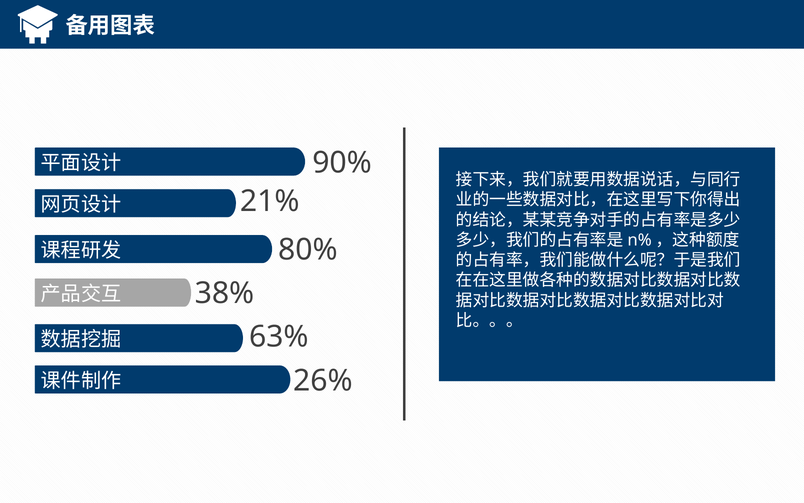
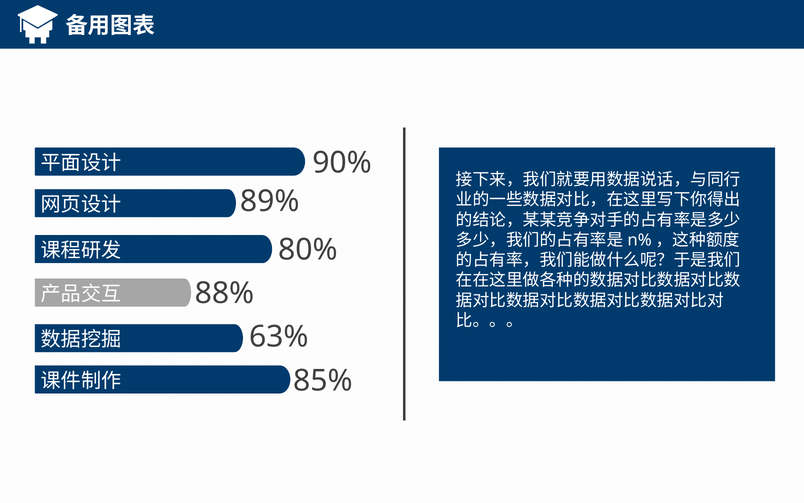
21%: 21% -> 89% (270, 201)
38%: 38% -> 88% (224, 293)
26%: 26% -> 85% (323, 380)
